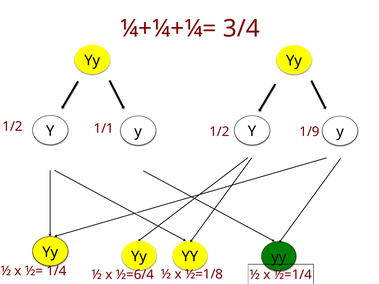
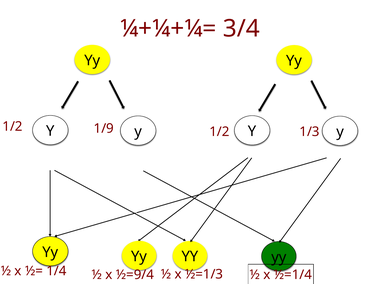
1/1: 1/1 -> 1/9 (104, 129)
1/9: 1/9 -> 1/3 (310, 132)
½=6/4: ½=6/4 -> ½=9/4 (135, 275)
½=1/8: ½=1/8 -> ½=1/3 (204, 274)
